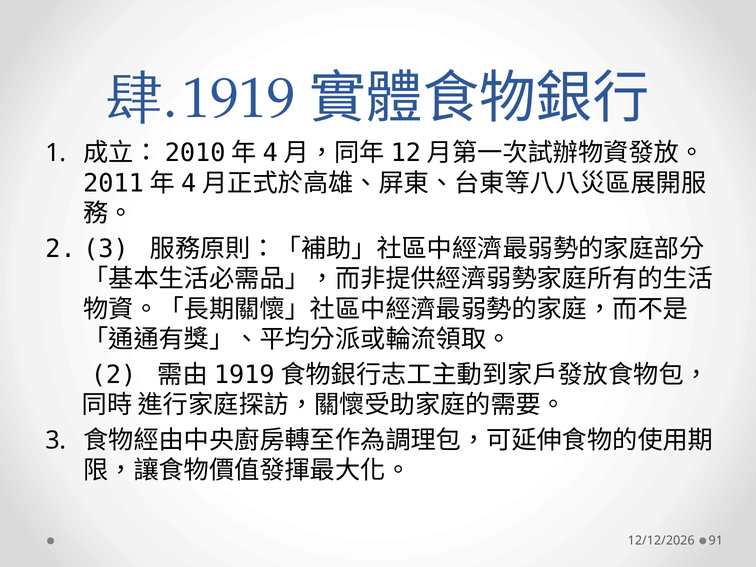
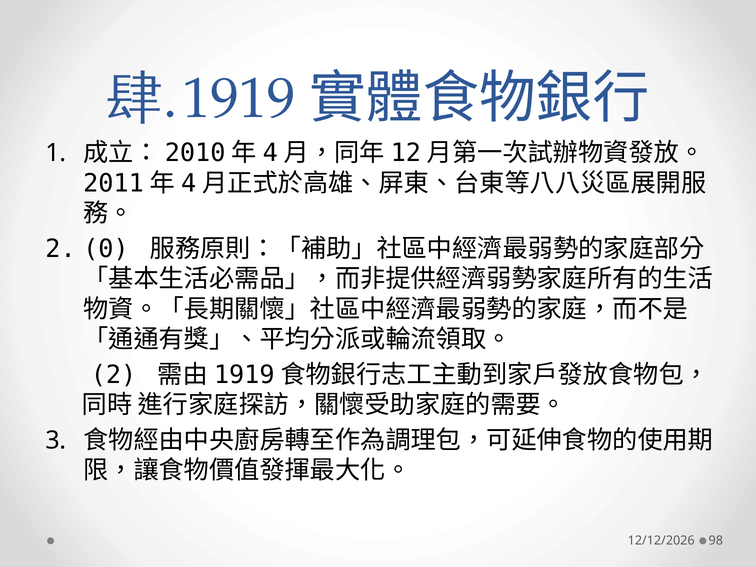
2 3: 3 -> 0 (106, 249)
91: 91 -> 98 (716, 540)
